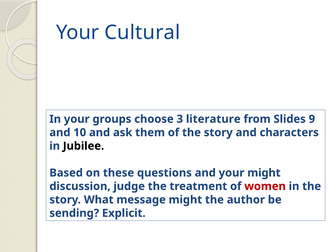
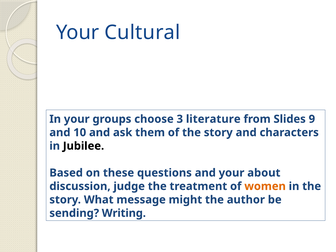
your might: might -> about (264, 173)
women colour: red -> orange (265, 186)
Explicit: Explicit -> Writing (124, 213)
